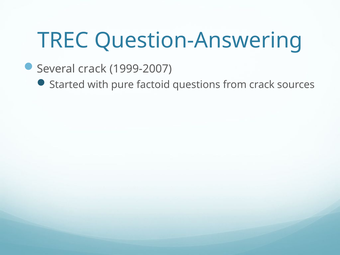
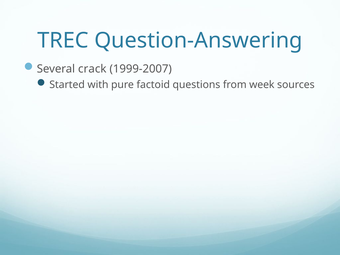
from crack: crack -> week (262, 85)
